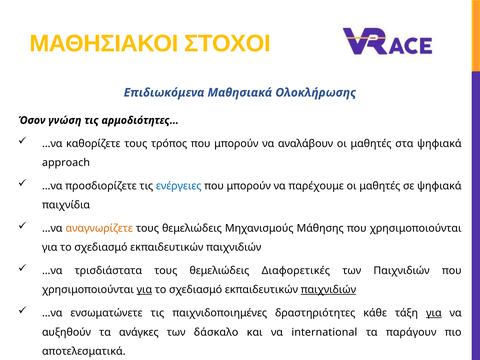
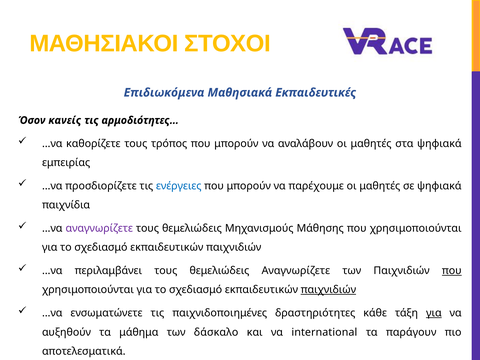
Ολοκλήρωσης: Ολοκλήρωσης -> Εκπαιδευτικές (316, 93)
γνώση: γνώση -> κανείς (65, 120)
approach: approach -> εμπειρίας (66, 163)
αναγνωρίζετε colour: orange -> purple (99, 228)
τρισδιάστατα: τρισδιάστατα -> περιλαμβάνει (108, 271)
θεμελιώδεις Διαφορετικές: Διαφορετικές -> Αναγνωρίζετε (296, 271)
που underline: none -> present (452, 271)
για underline: present -> none (144, 290)
ανάγκες: ανάγκες -> μάθημα (139, 332)
